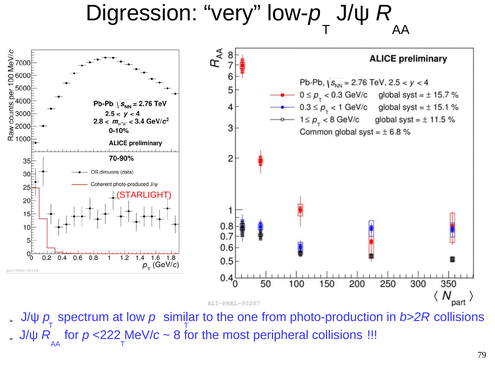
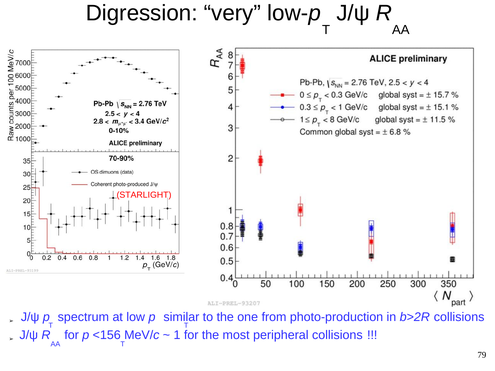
<222: <222 -> <156 (107, 335)
8: 8 -> 1 (177, 335)
